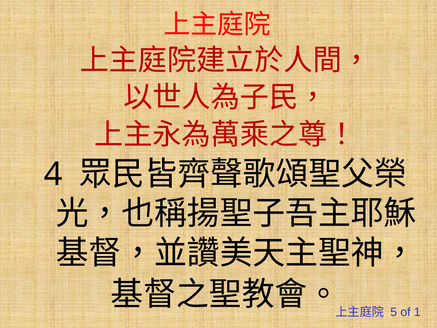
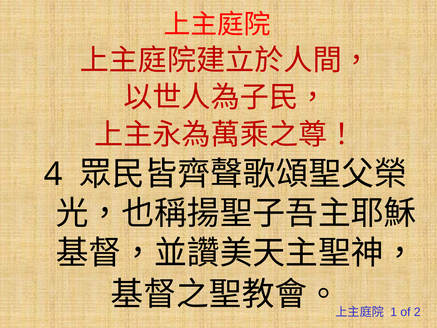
5: 5 -> 1 (394, 312)
1: 1 -> 2 (417, 312)
